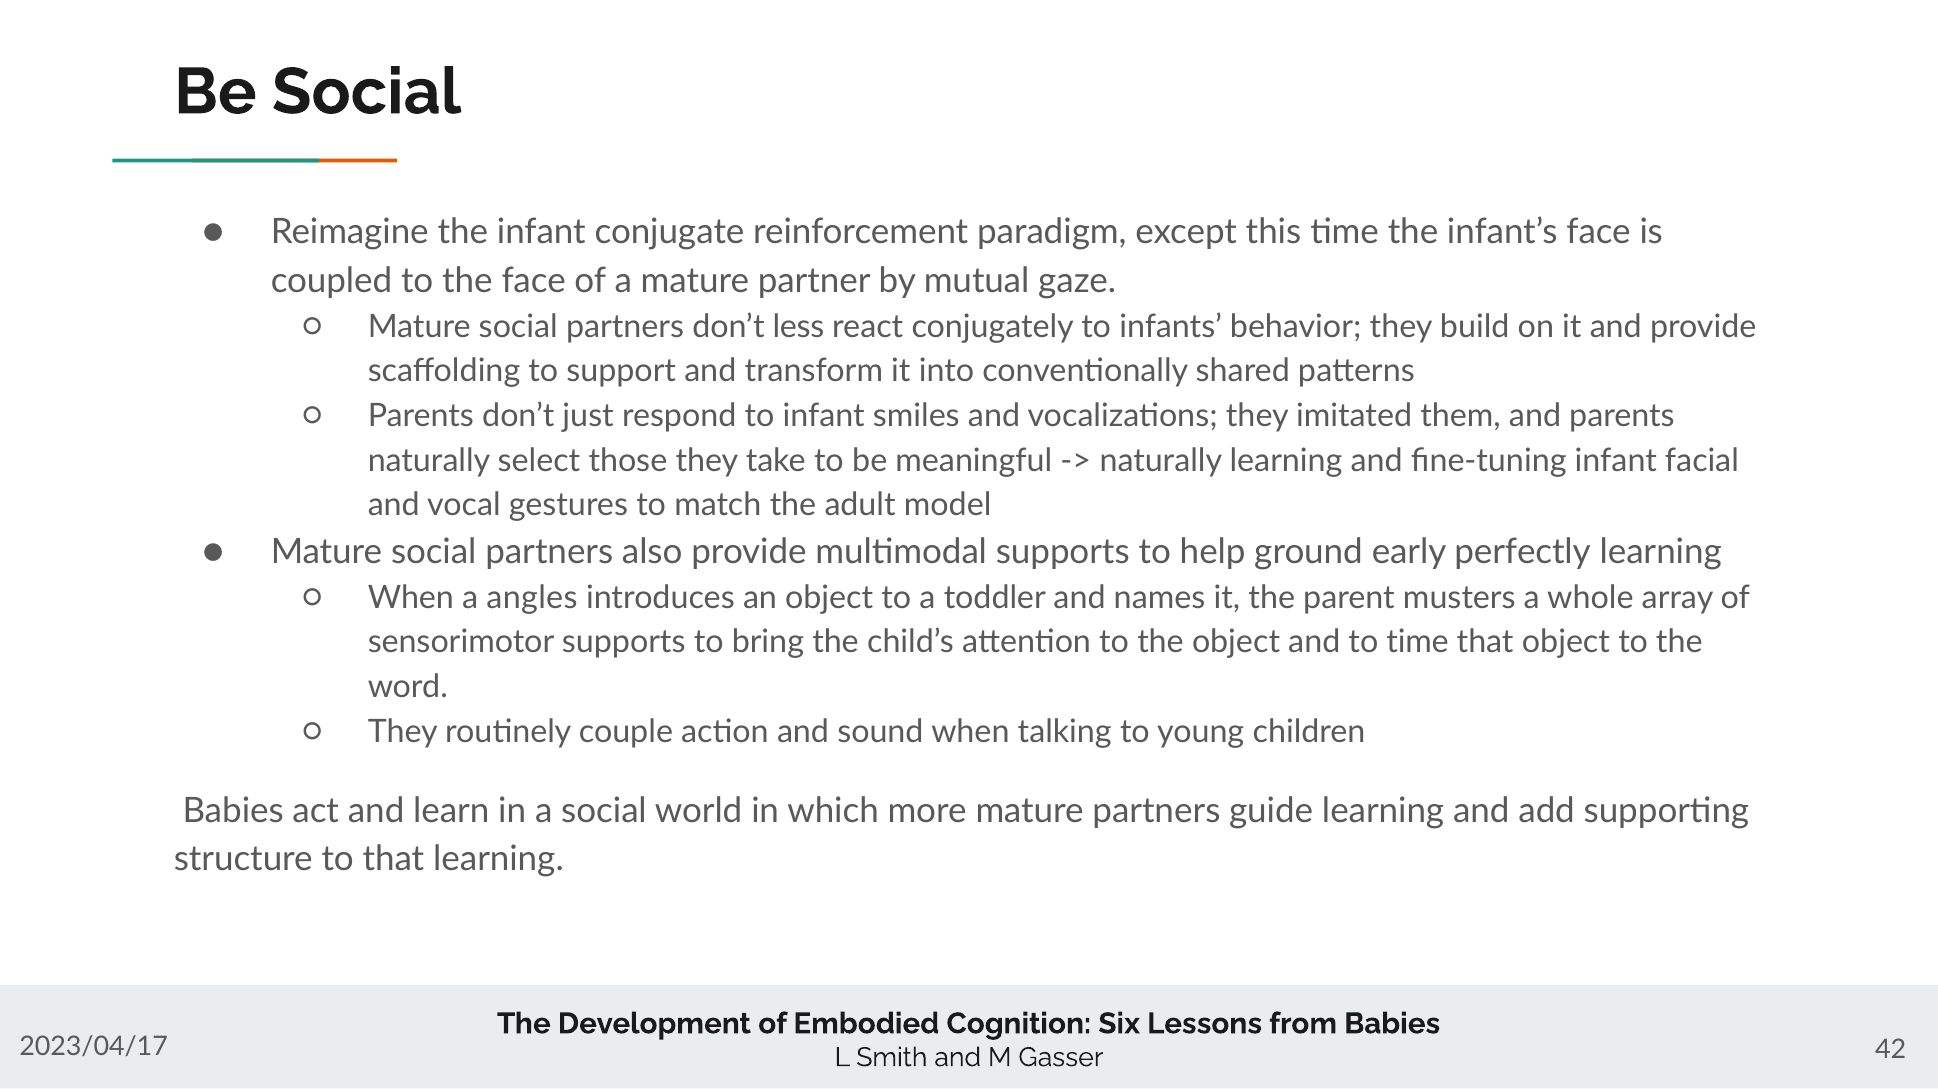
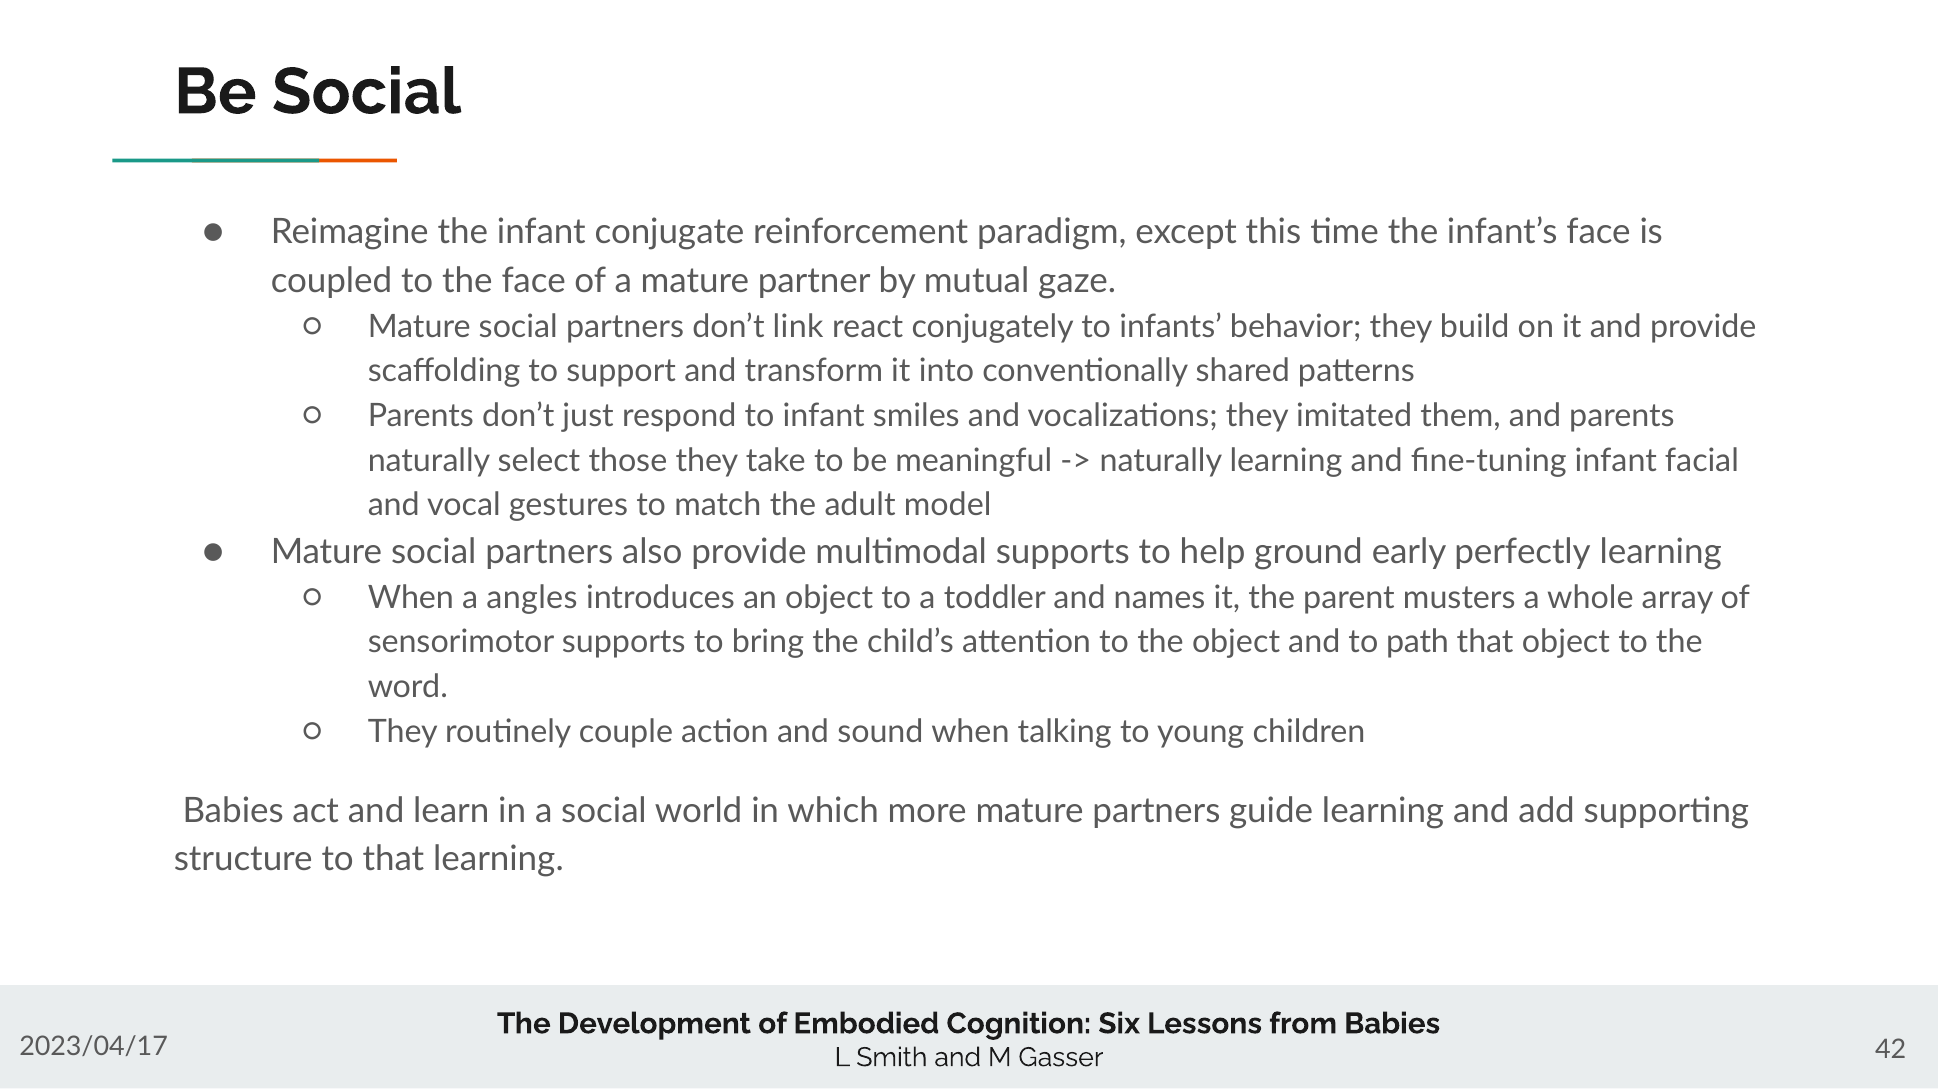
less: less -> link (798, 327)
to time: time -> path (1418, 642)
